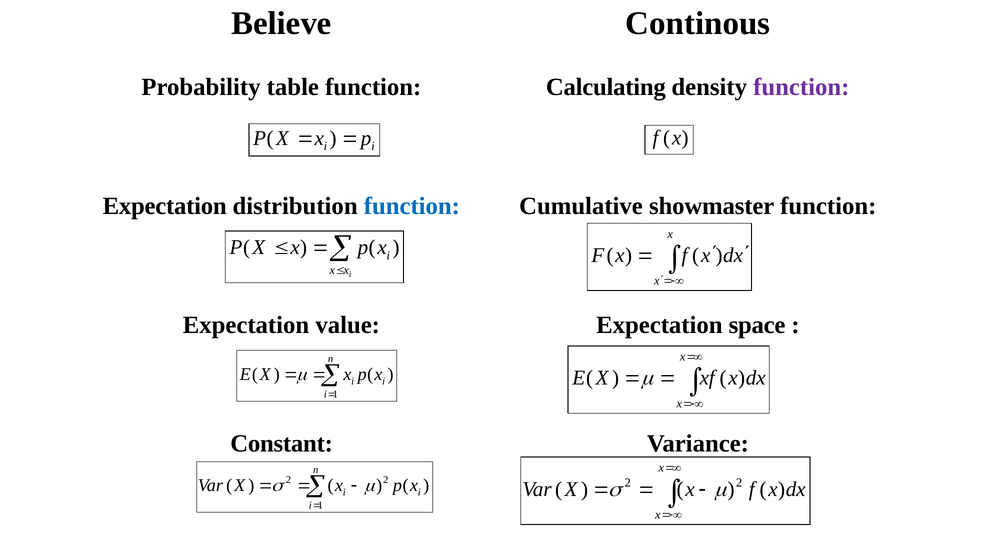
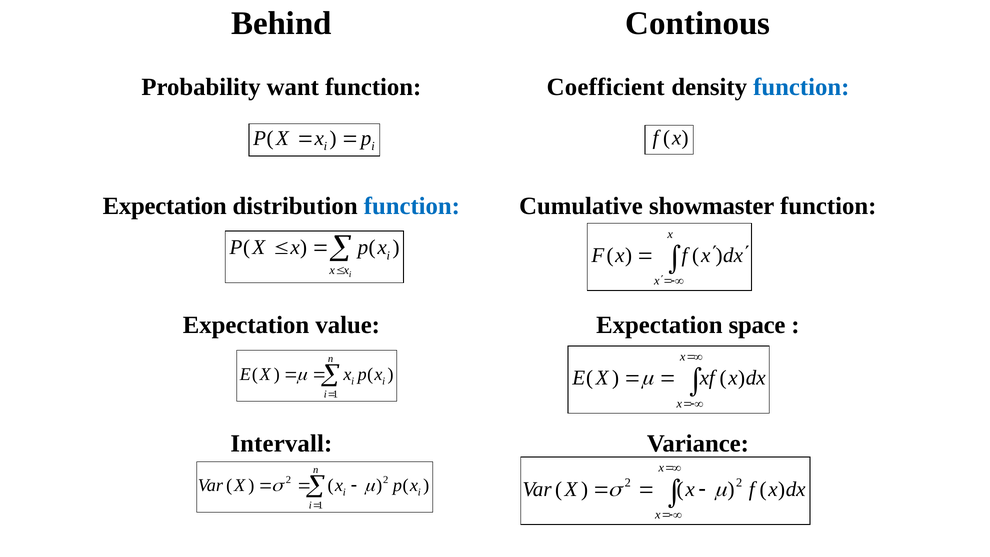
Believe: Believe -> Behind (281, 24)
table: table -> want (293, 87)
Calculating: Calculating -> Coefficient (606, 87)
function colour: purple -> blue (801, 87)
Constant: Constant -> Intervall (281, 444)
